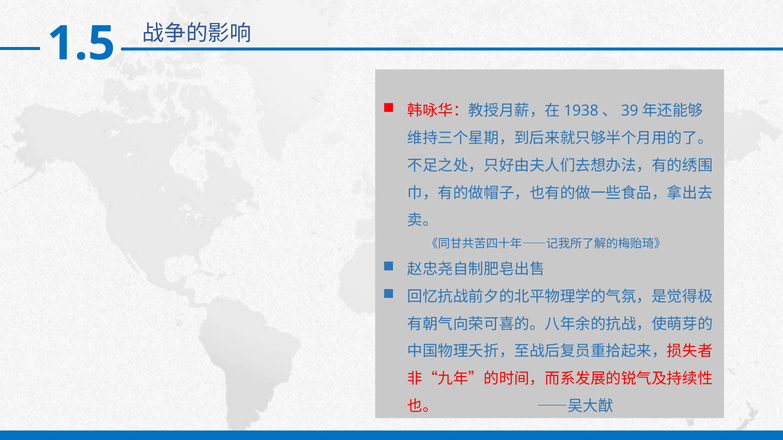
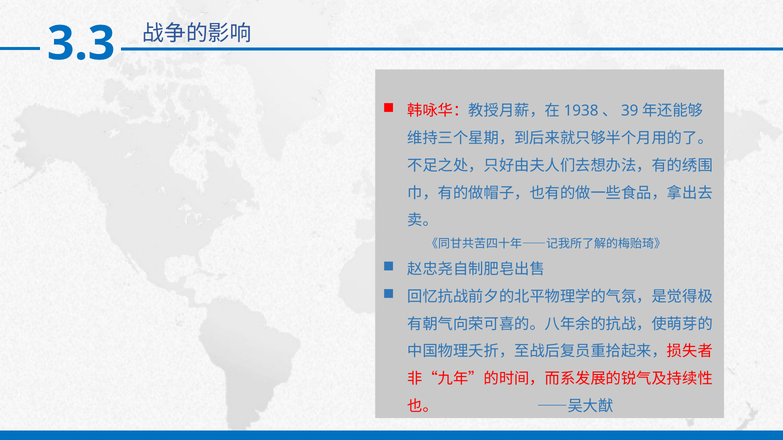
1.5: 1.5 -> 3.3 (81, 44)
